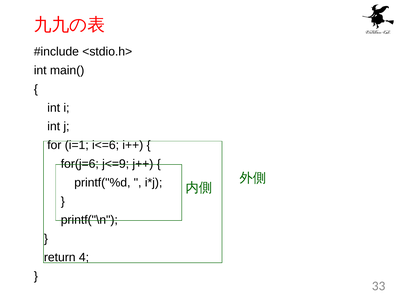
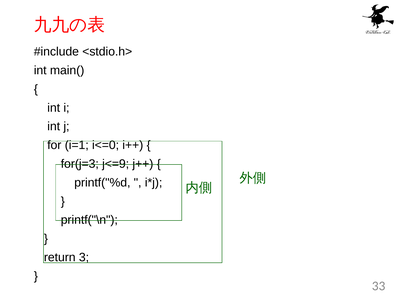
i<=6: i<=6 -> i<=0 (106, 145)
for(j=6: for(j=6 -> for(j=3 (80, 164)
4: 4 -> 3 (84, 257)
